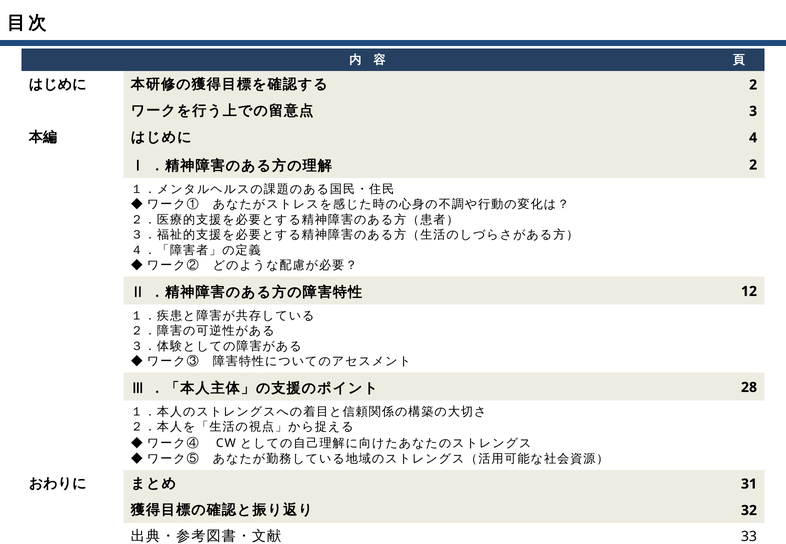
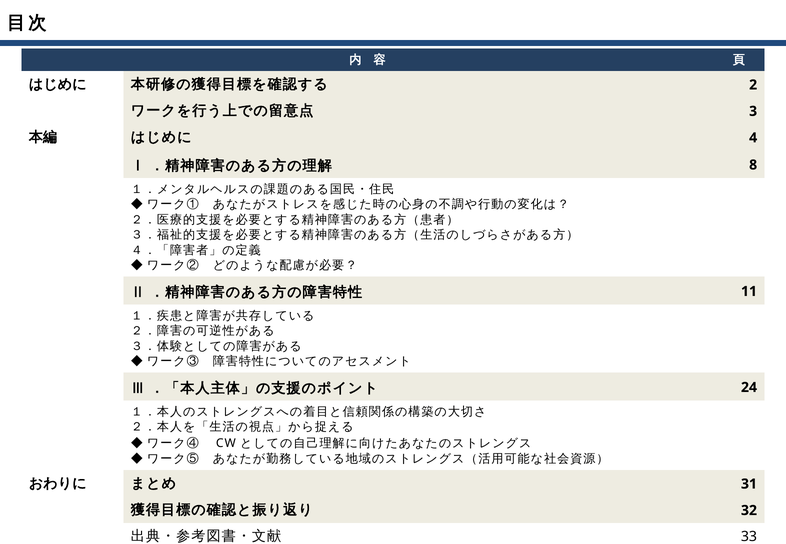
2: 2 -> 8 (753, 165)
12: 12 -> 11 (749, 291)
28: 28 -> 24 (749, 387)
